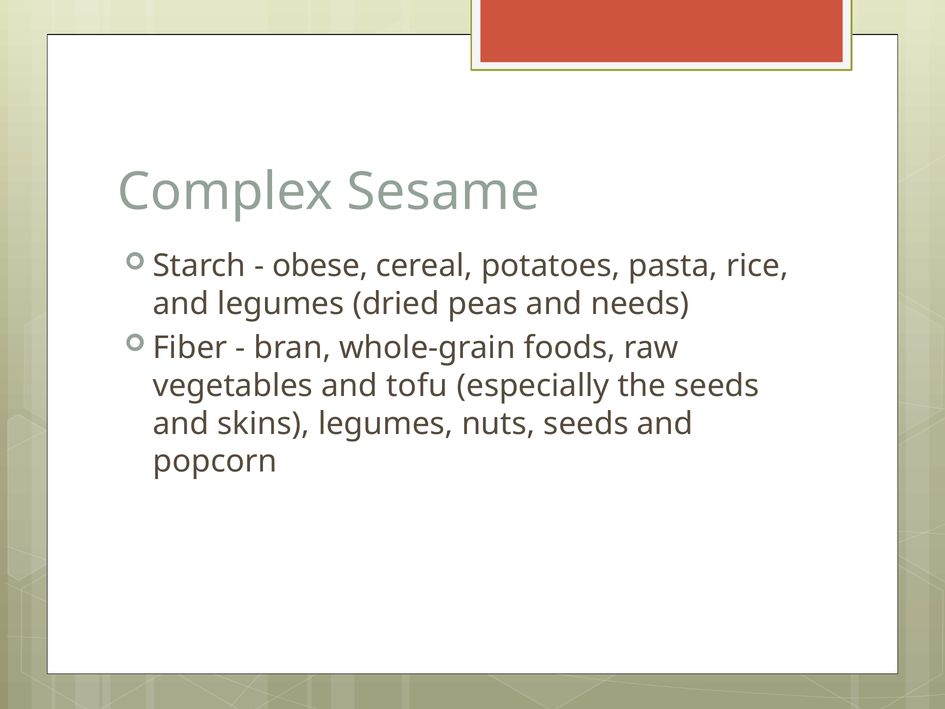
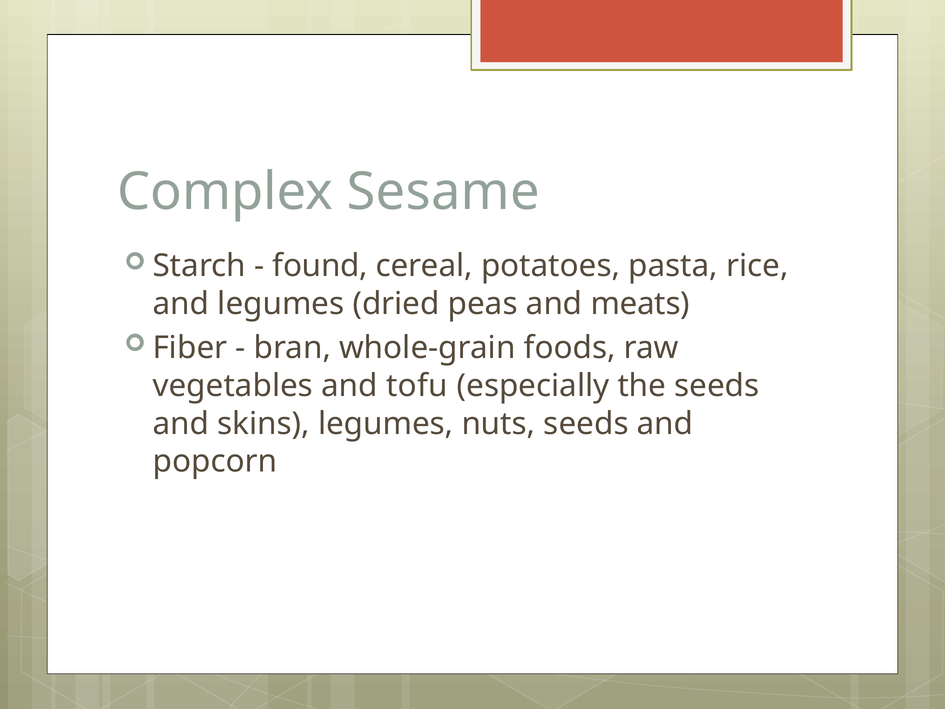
obese: obese -> found (320, 266)
needs: needs -> meats (640, 304)
